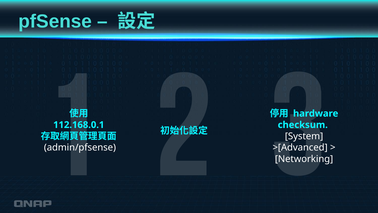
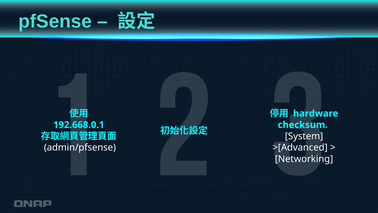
112.168.0.1: 112.168.0.1 -> 192.668.0.1 (79, 125)
